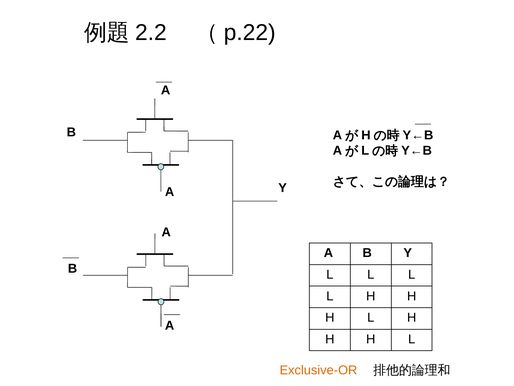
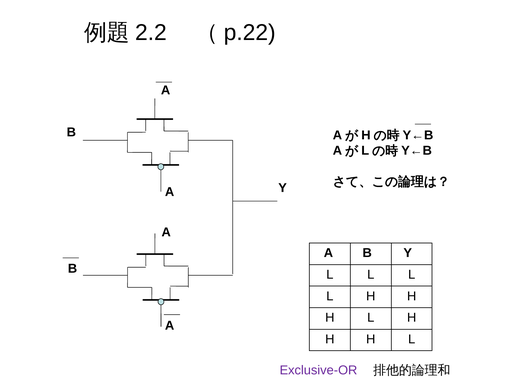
Exclusive-OR colour: orange -> purple (318, 370)
